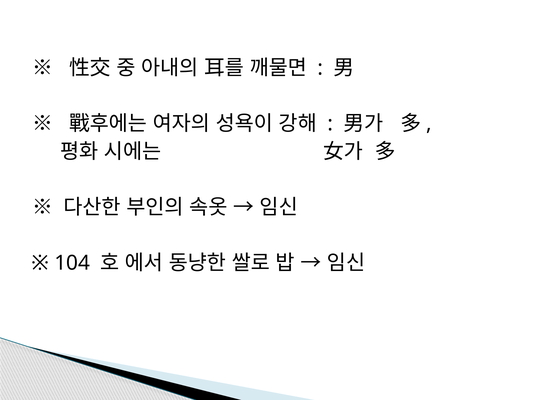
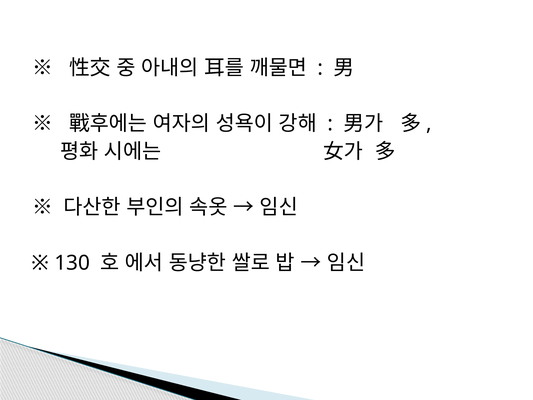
104: 104 -> 130 (72, 263)
